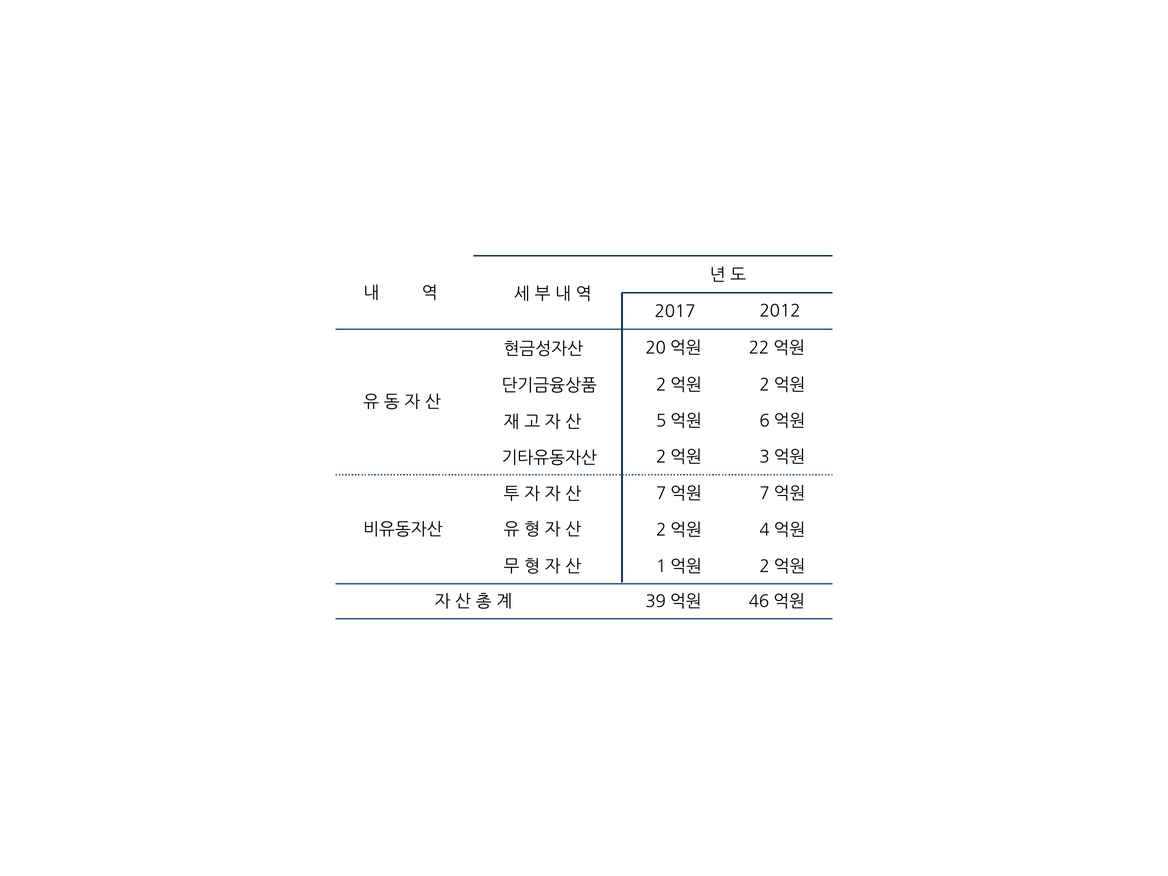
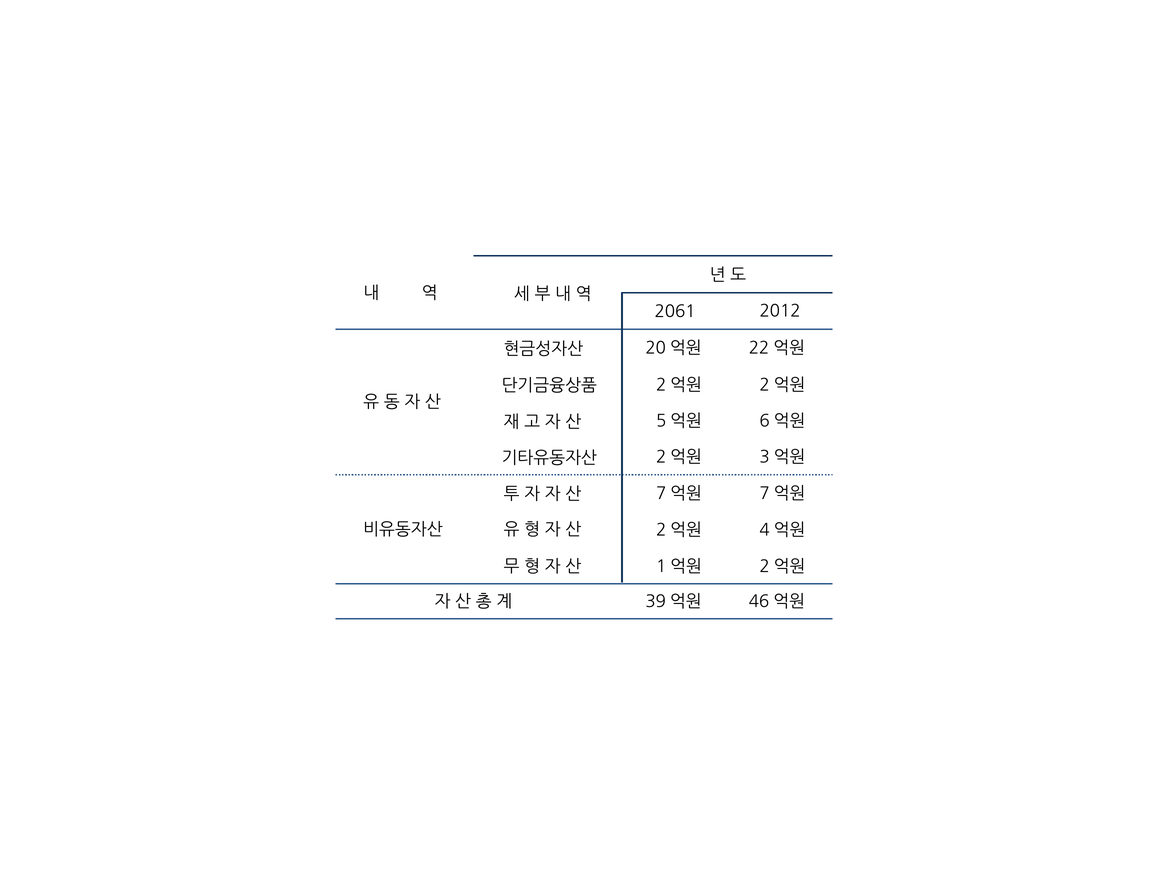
2017: 2017 -> 2061 (675, 312)
